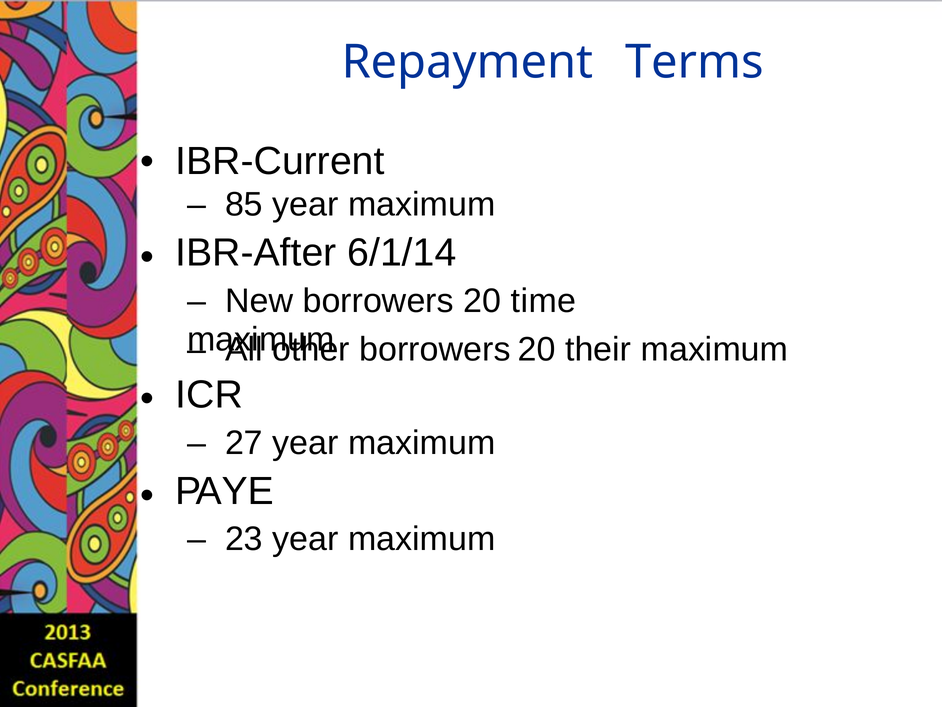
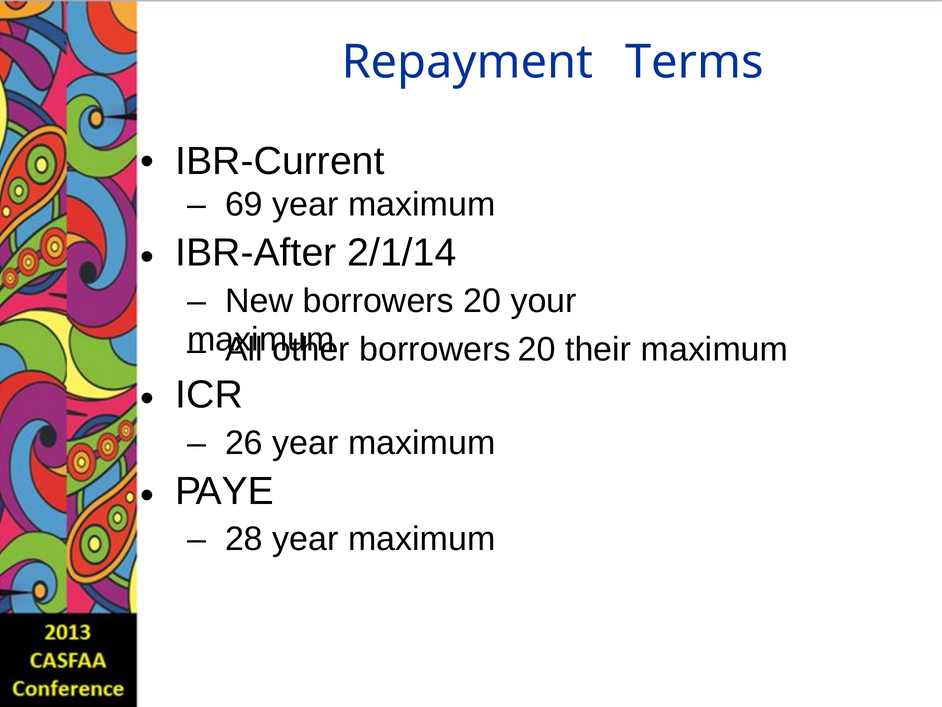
85: 85 -> 69 (244, 205)
6/1/14: 6/1/14 -> 2/1/14 (402, 253)
time: time -> your (544, 301)
27: 27 -> 26 (244, 443)
23: 23 -> 28 (244, 539)
